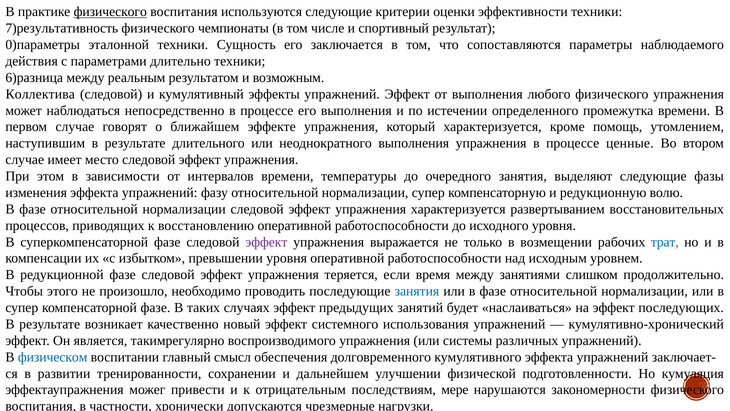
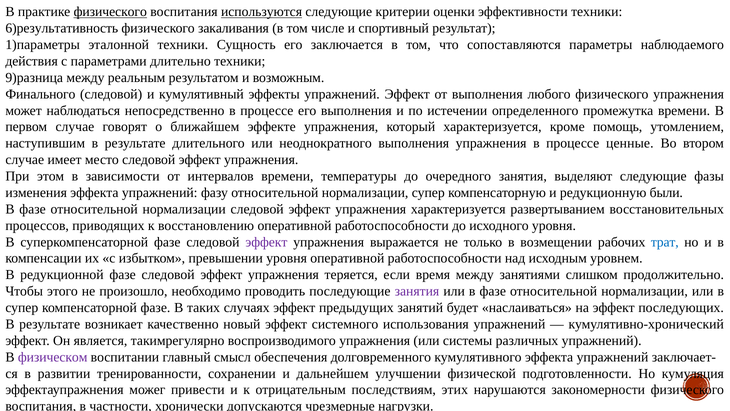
используются underline: none -> present (262, 12)
7)результативность: 7)результативность -> 6)результативность (62, 28)
чемпионаты: чемпионаты -> закаливания (233, 28)
0)параметры: 0)параметры -> 1)параметры (43, 45)
6)разница: 6)разница -> 9)разница (34, 78)
Коллектива: Коллектива -> Финального (40, 94)
волю: волю -> были (666, 193)
занятия colour: blue -> purple (417, 291)
физическом colour: blue -> purple (53, 357)
мере: мере -> этих (455, 390)
